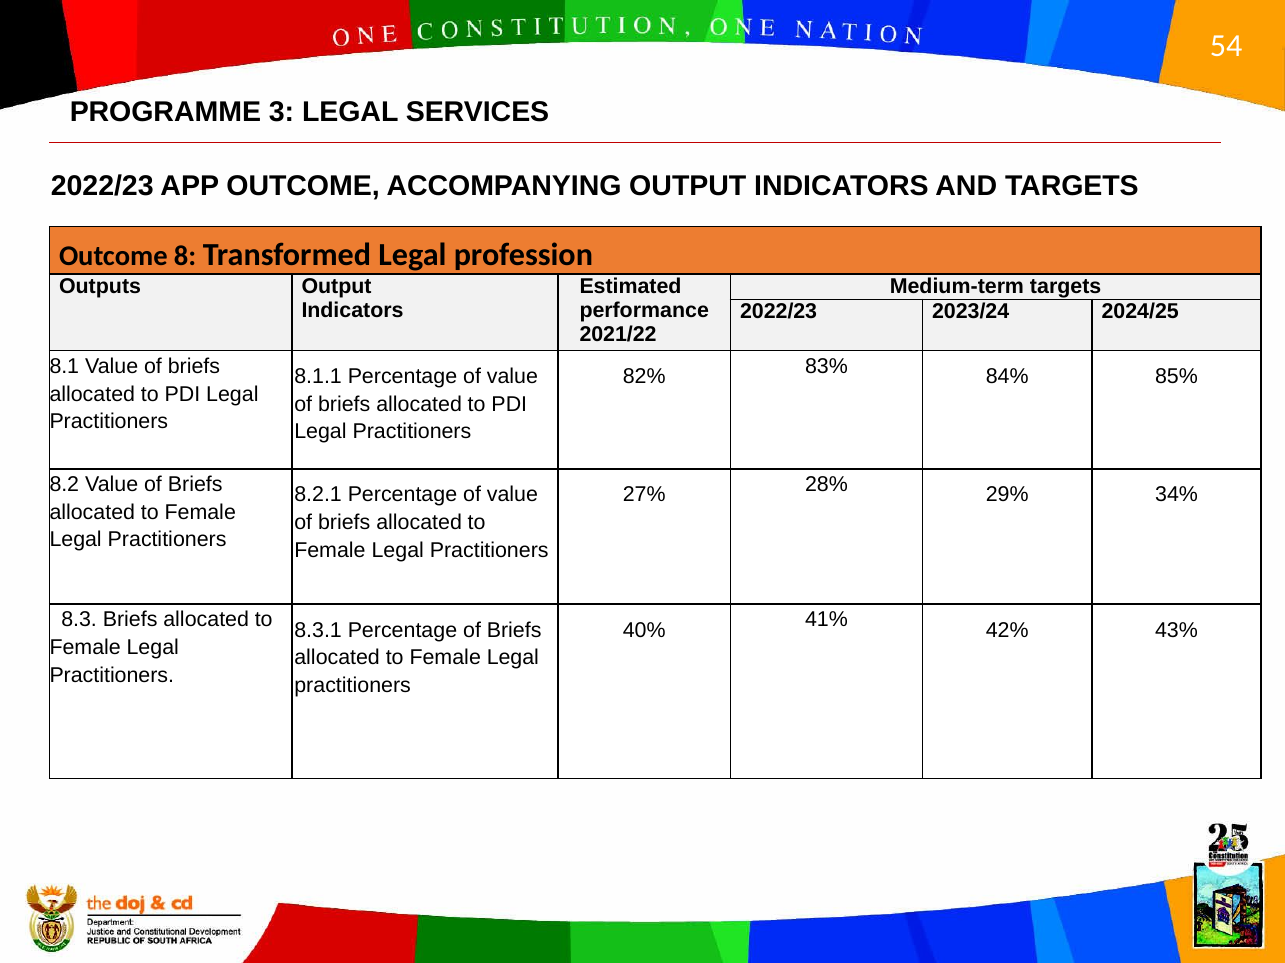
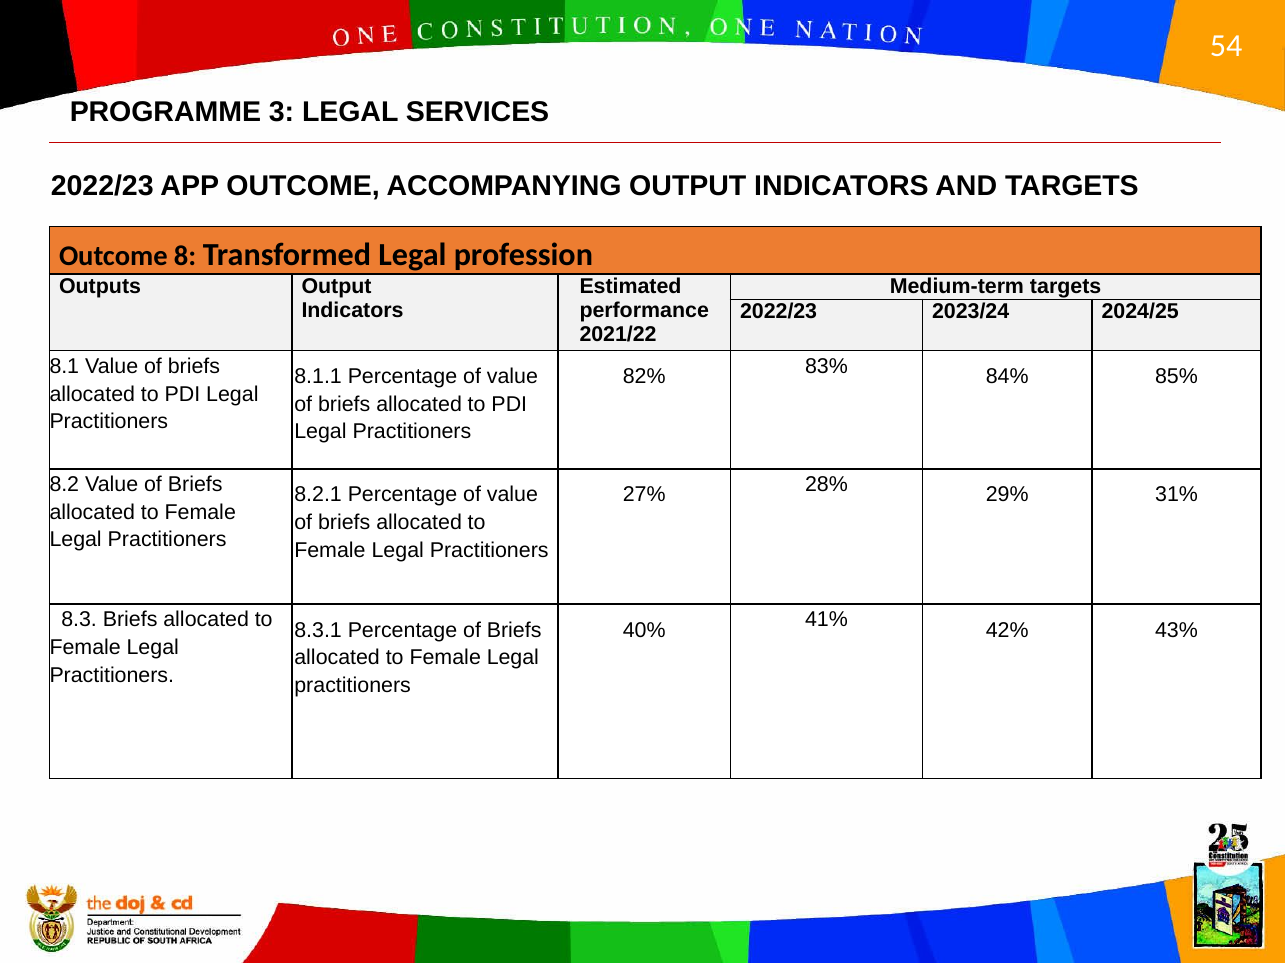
34%: 34% -> 31% (1177, 495)
